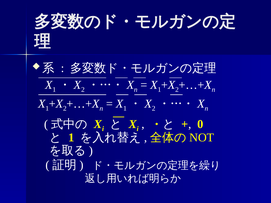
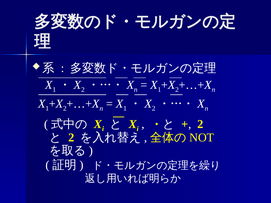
0: 0 -> 2 (200, 124)
1: 1 -> 2 (71, 138)
